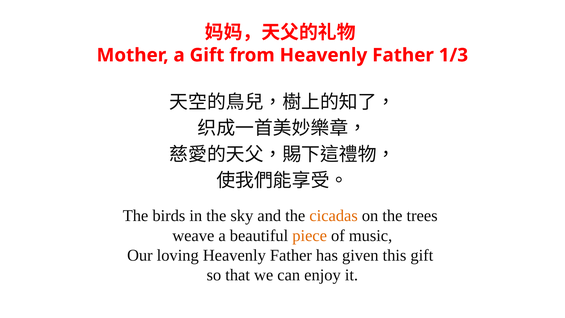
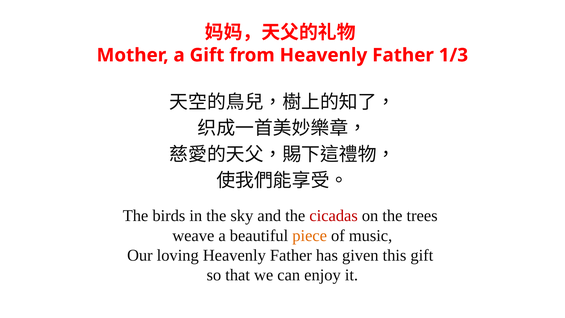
cicadas colour: orange -> red (334, 216)
